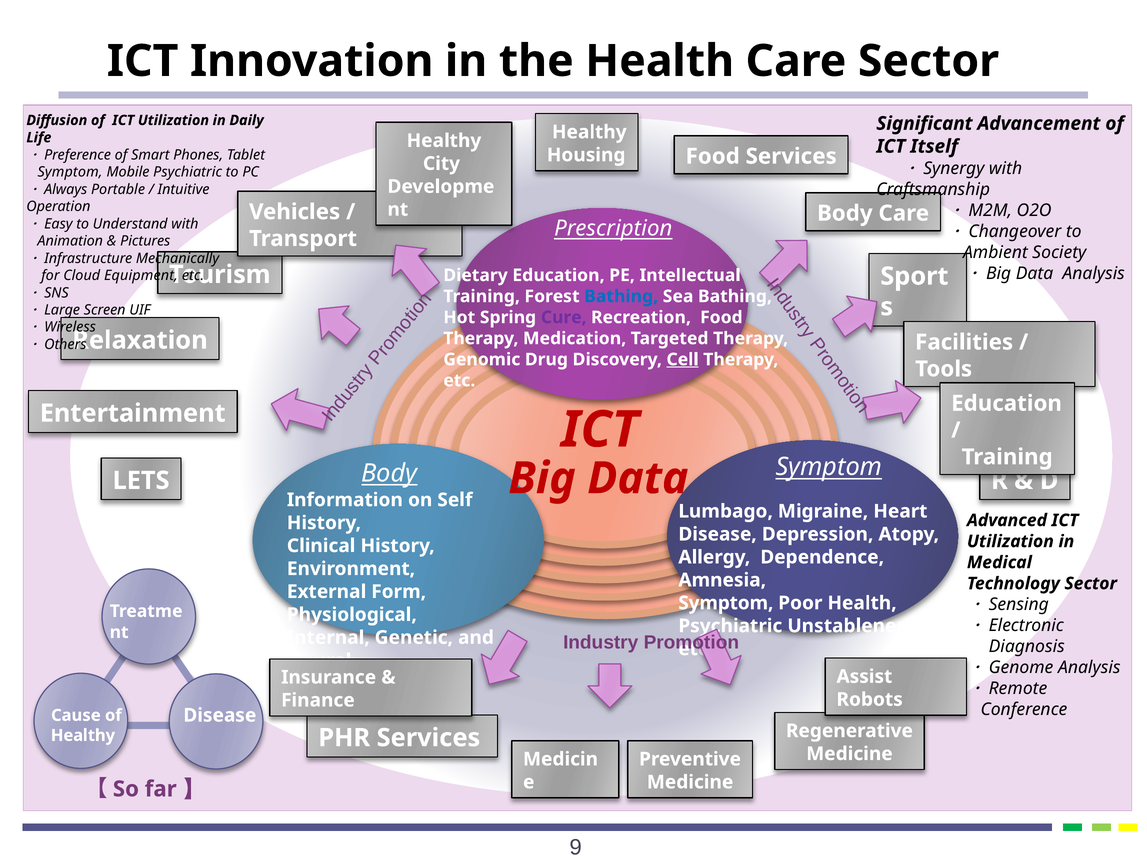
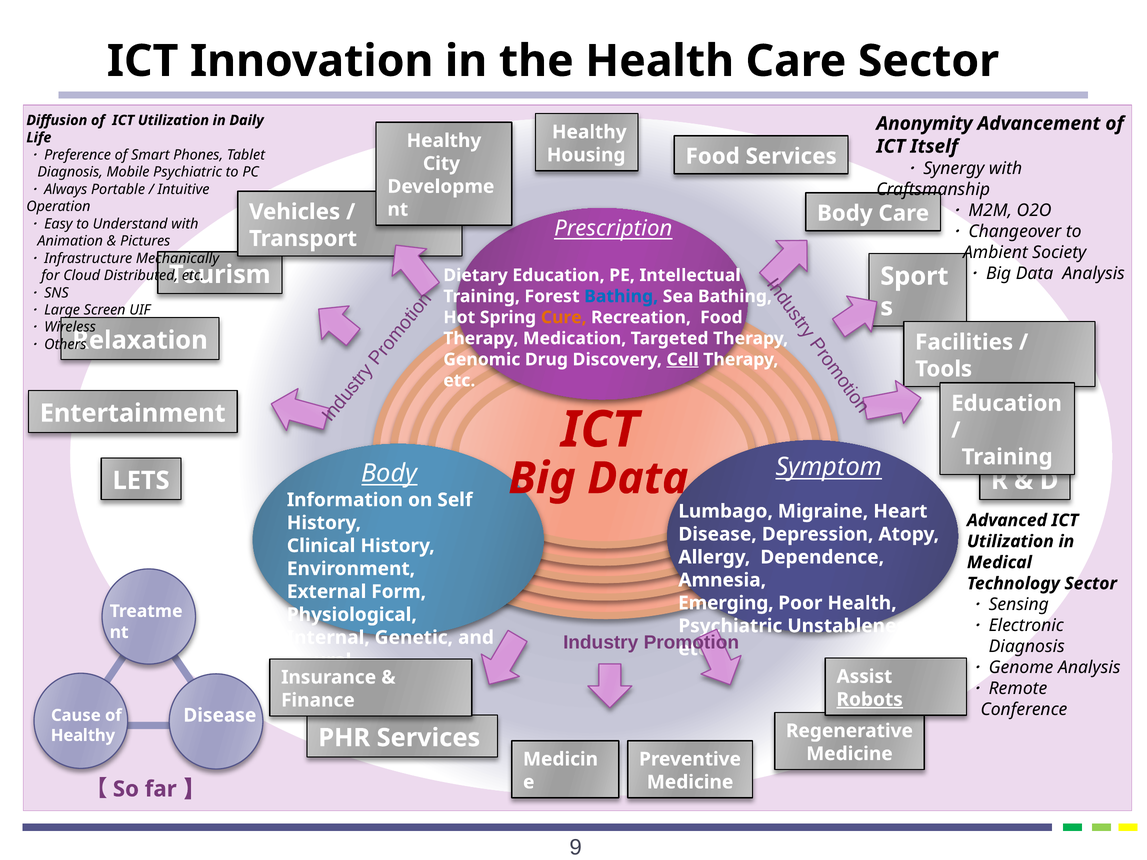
Significant: Significant -> Anonymity (924, 124)
Symptom: Symptom -> Diagnosis (70, 172)
Equipment: Equipment -> Distributed (141, 276)
Cure colour: purple -> orange (564, 318)
Symptom: Symptom -> Emerging (726, 603)
Robots underline: none -> present (870, 700)
